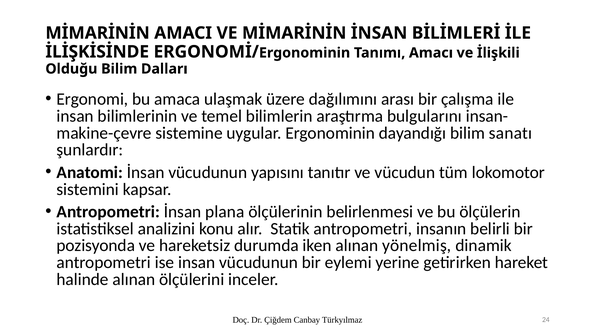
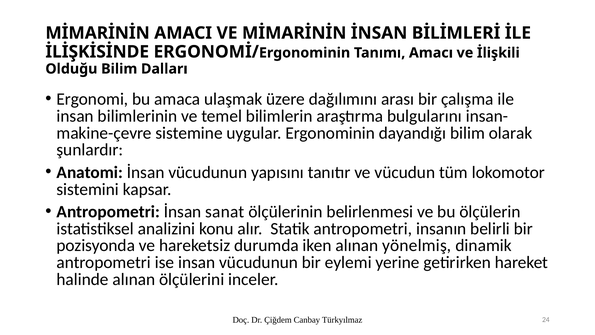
sanatı: sanatı -> olarak (511, 133)
plana: plana -> sanat (225, 212)
